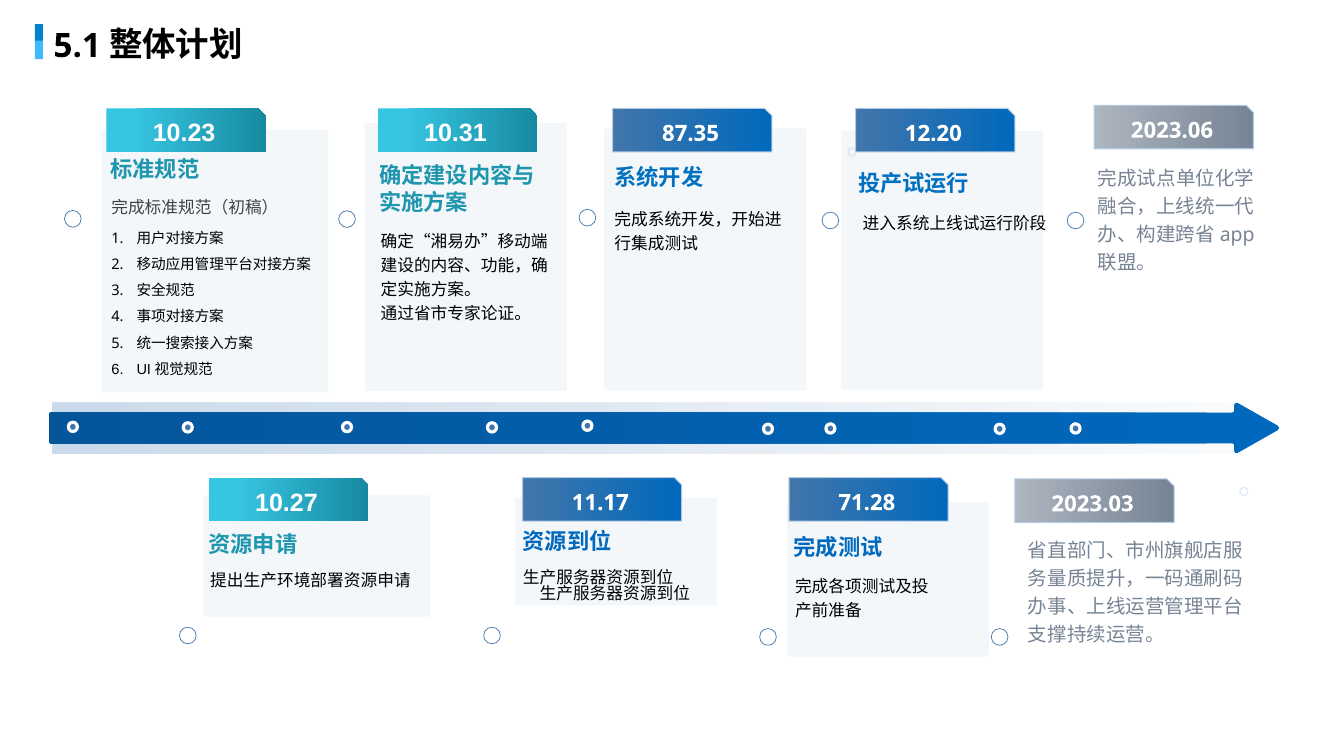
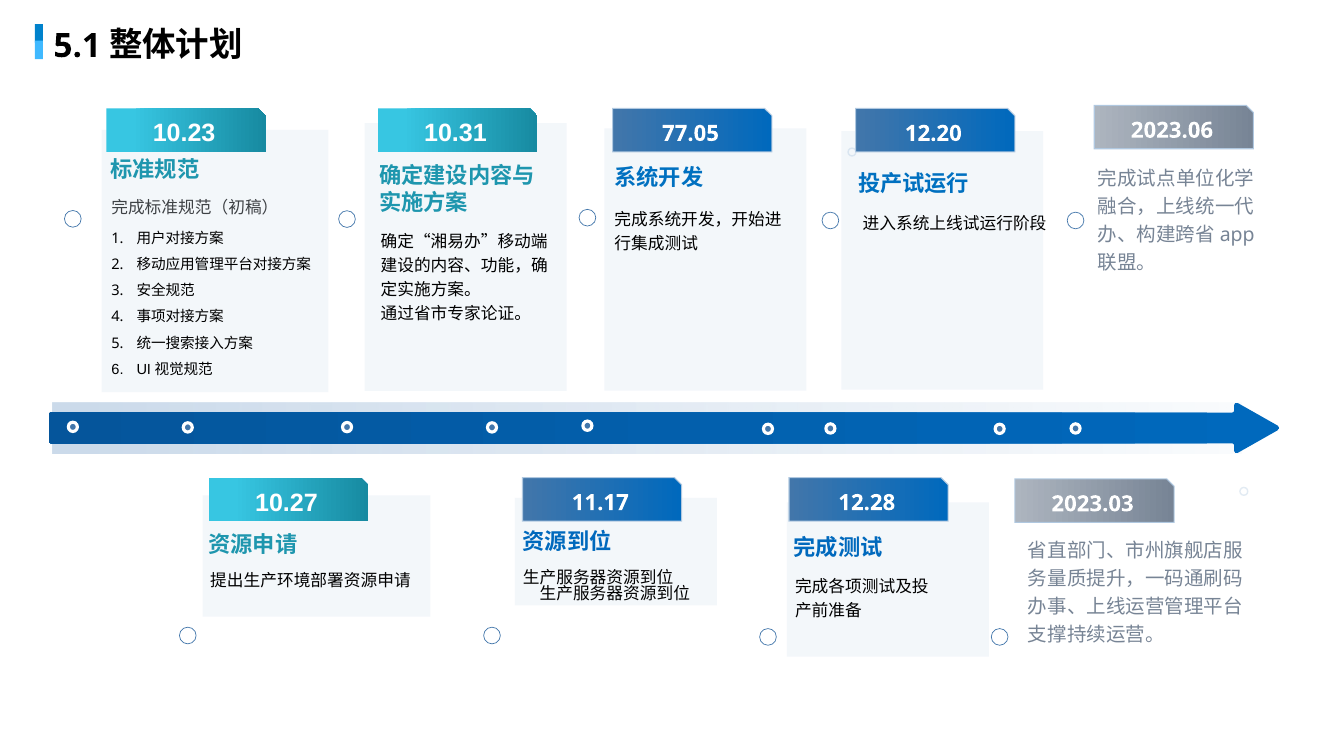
87.35: 87.35 -> 77.05 (690, 134)
71.28: 71.28 -> 12.28 (867, 503)
